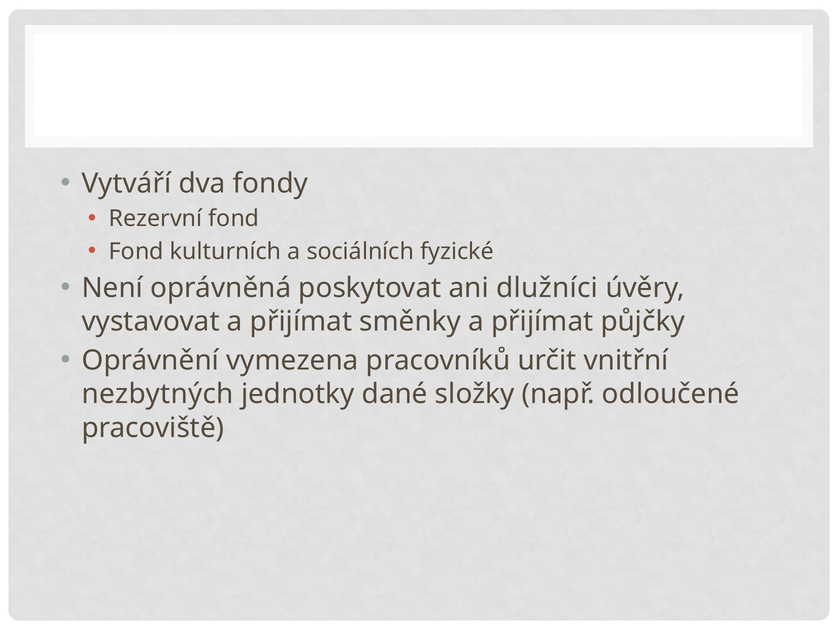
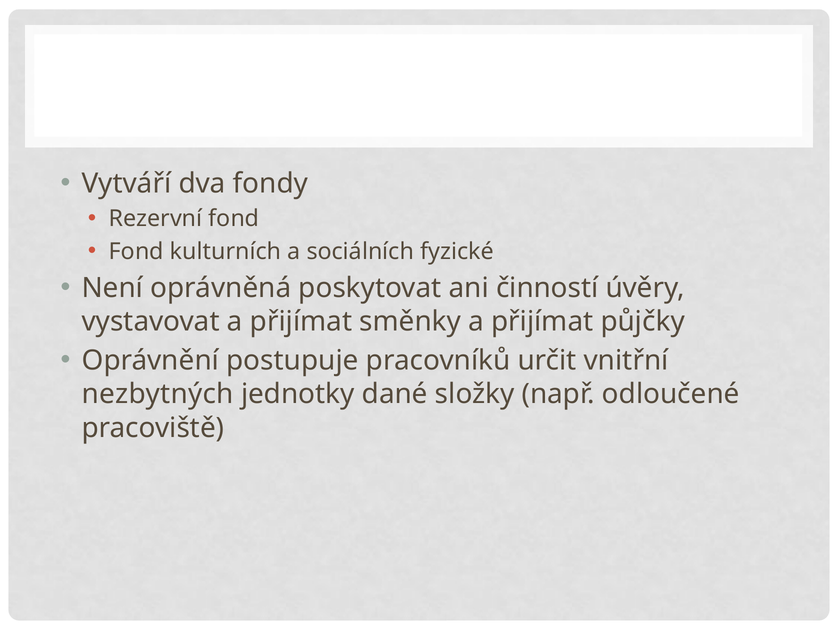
dlužníci: dlužníci -> činností (547, 288)
vymezena: vymezena -> postupuje (292, 360)
